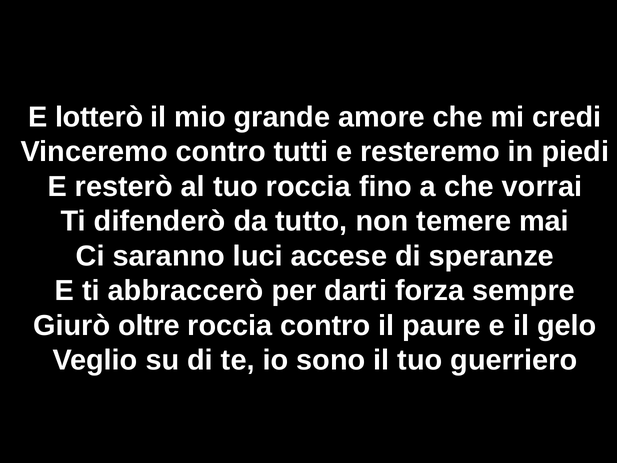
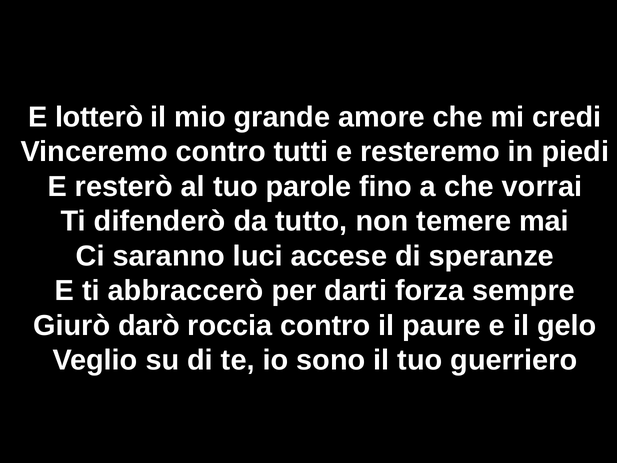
tuo roccia: roccia -> parole (309, 186)
oltre: oltre -> darò (149, 325)
